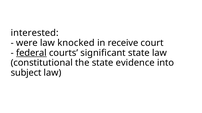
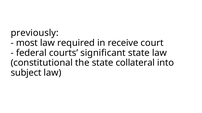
interested: interested -> previously (35, 33)
were: were -> most (27, 43)
knocked: knocked -> required (76, 43)
federal underline: present -> none (31, 53)
evidence: evidence -> collateral (135, 63)
